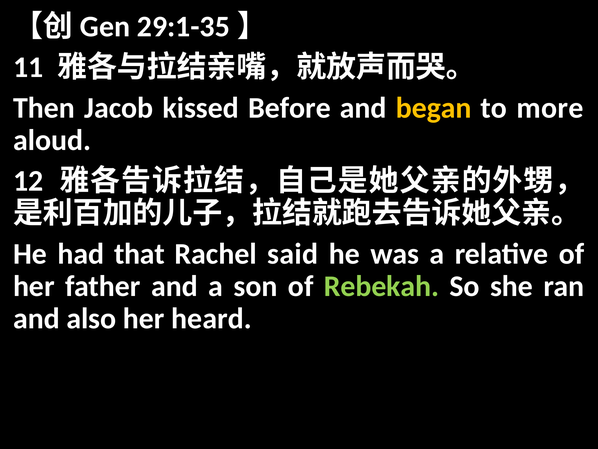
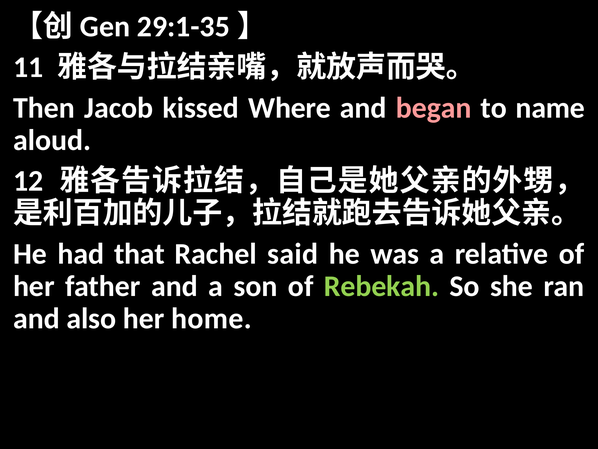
Before: Before -> Where (290, 108)
began colour: yellow -> pink (434, 108)
more: more -> name (550, 108)
heard: heard -> home (211, 318)
